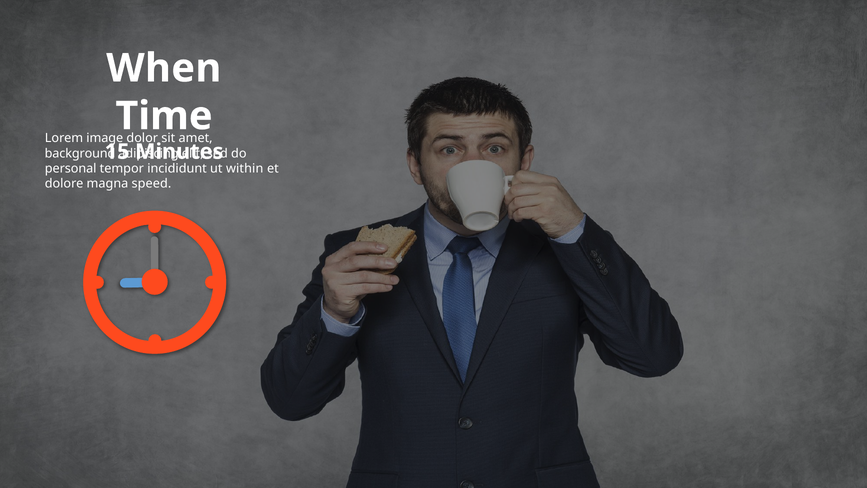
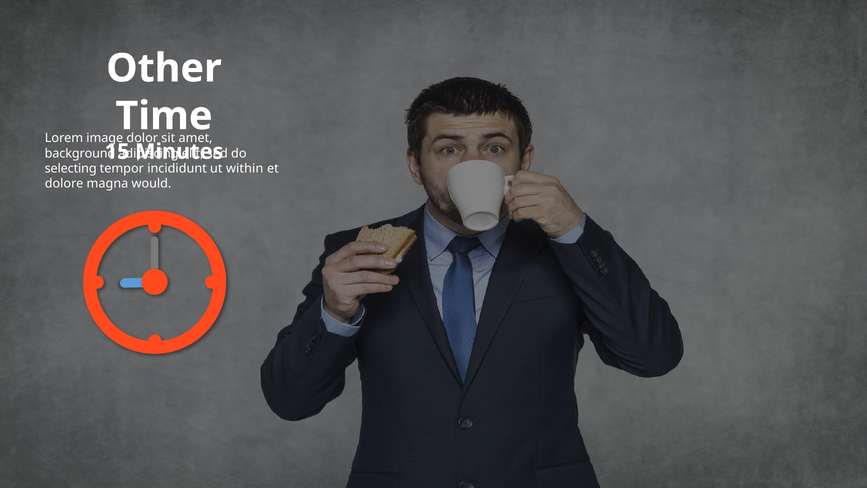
When: When -> Other (164, 68)
personal: personal -> selecting (71, 168)
speed: speed -> would (151, 184)
